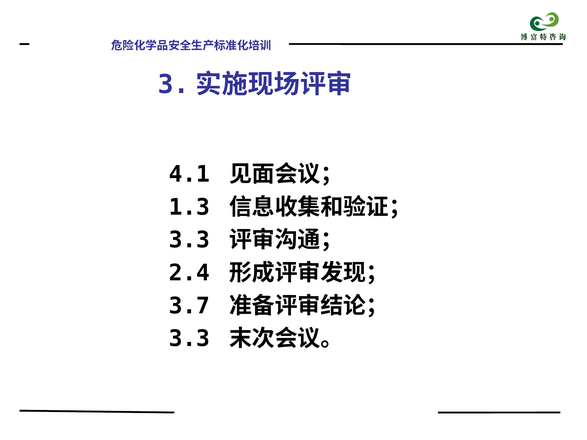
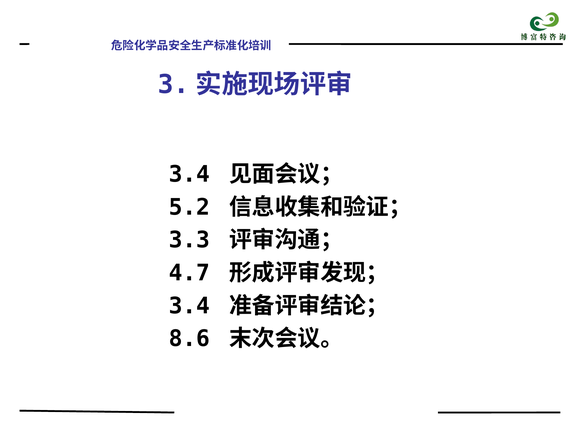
4.1: 4.1 -> 3.4 (189, 174)
1.3: 1.3 -> 5.2 (189, 207)
2.4: 2.4 -> 4.7 (189, 273)
3.7: 3.7 -> 3.4 (189, 306)
3.3: 3.3 -> 8.6 (189, 339)
